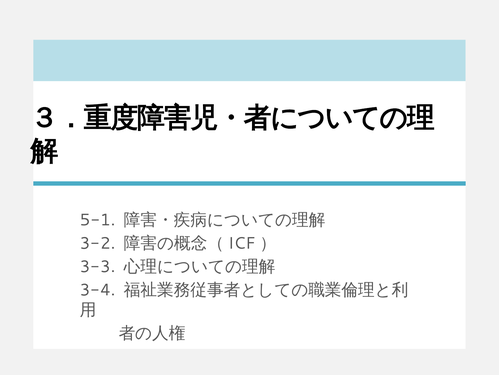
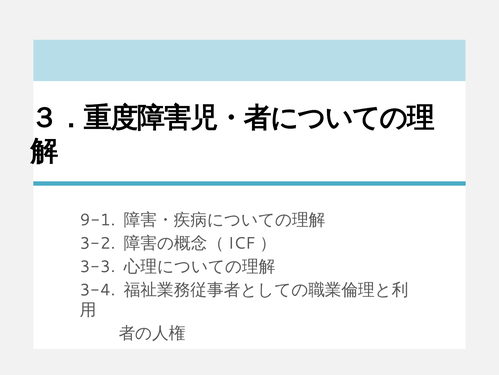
5-1: 5-1 -> 9-1 (98, 219)
